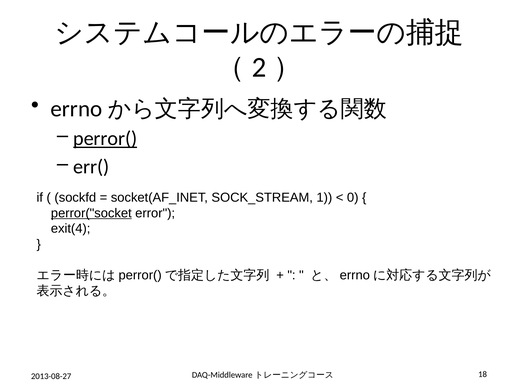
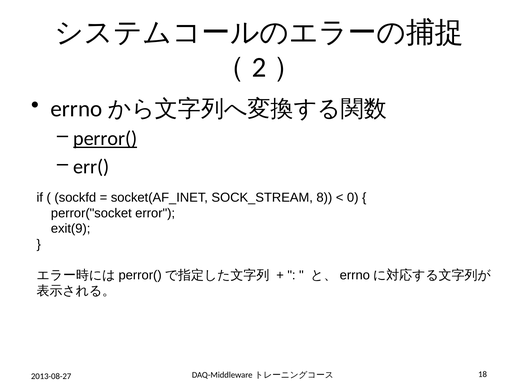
1: 1 -> 8 (324, 197)
perror("socket underline: present -> none (91, 213)
exit(4: exit(4 -> exit(9 (71, 228)
